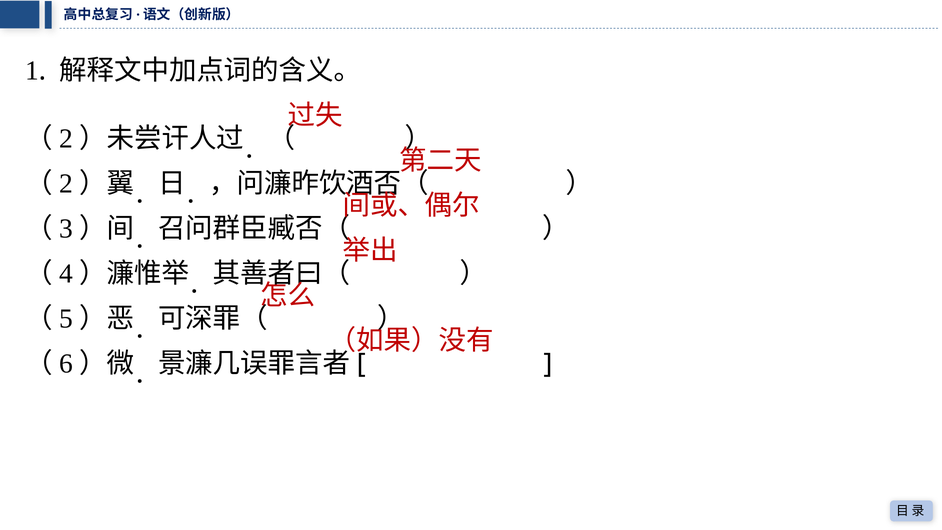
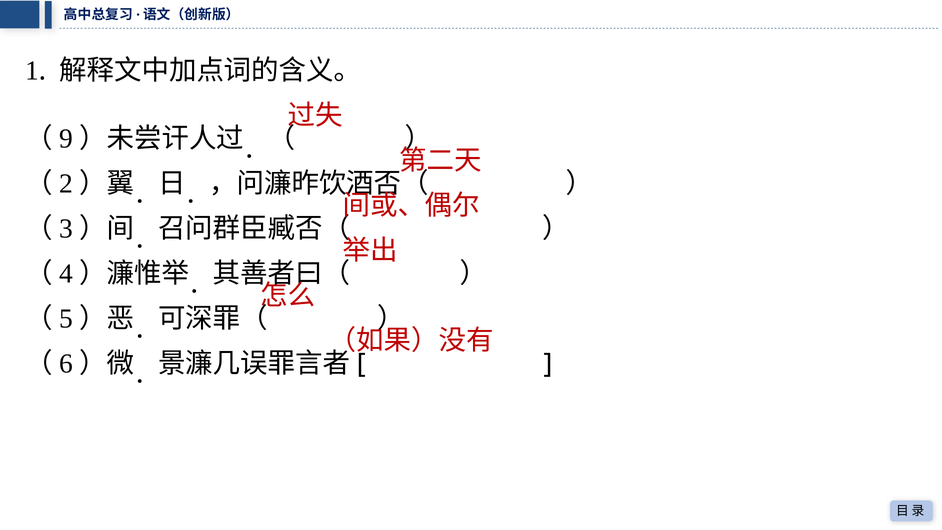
2: 2 -> 9 (66, 139)
